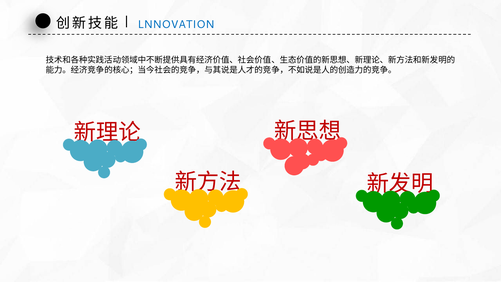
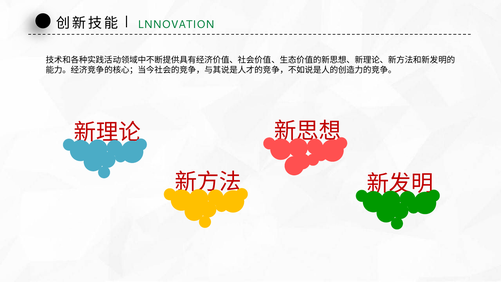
LNNOVATION colour: blue -> green (176, 25)
